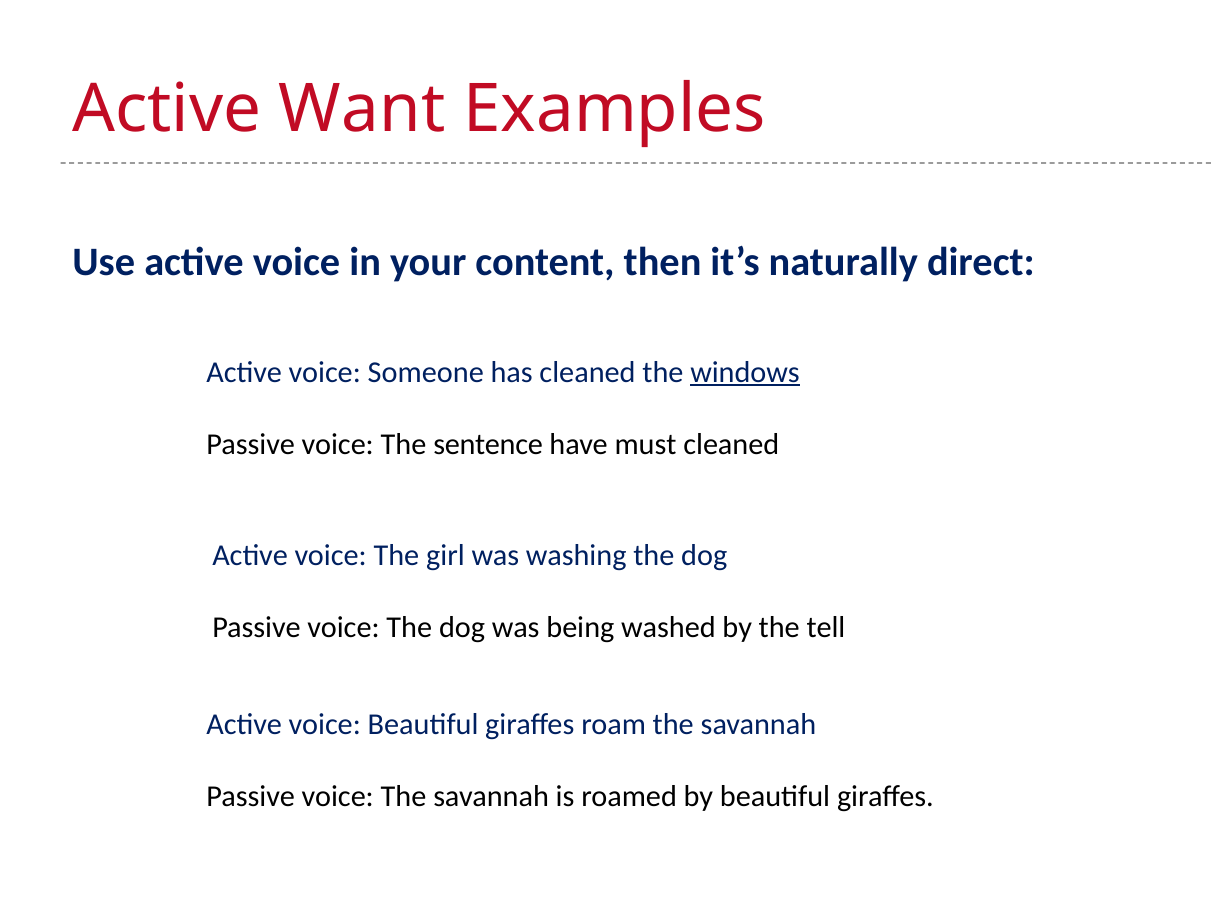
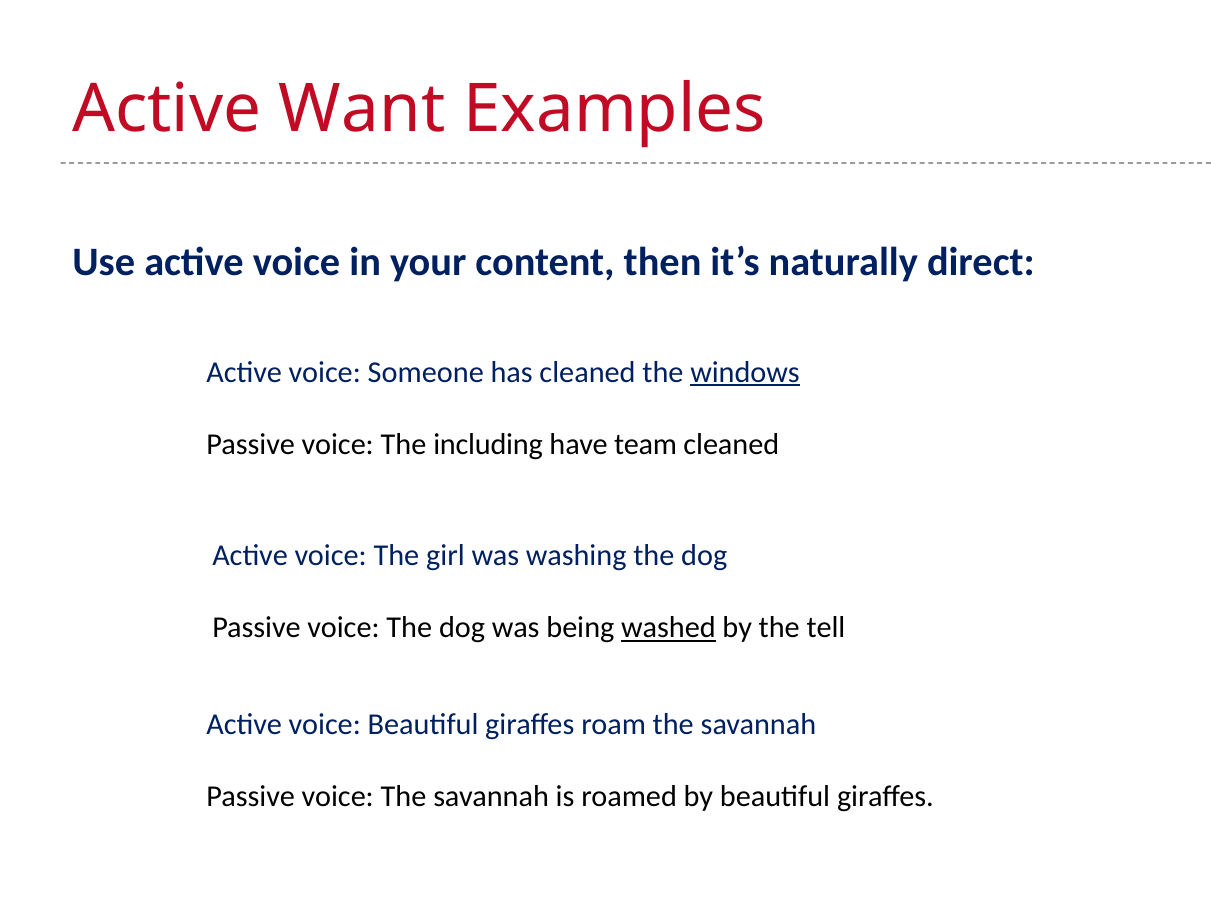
sentence: sentence -> including (488, 445)
must: must -> team (646, 445)
washed underline: none -> present (668, 628)
